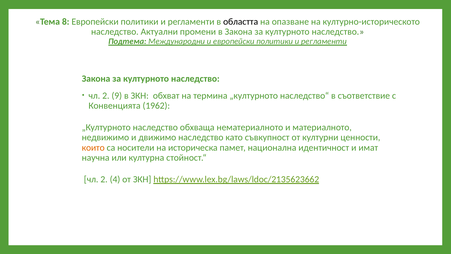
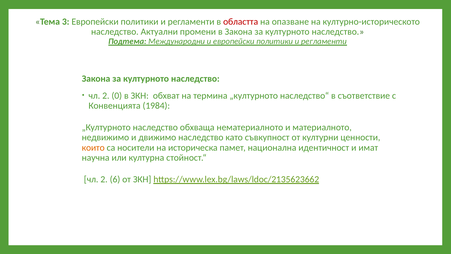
8: 8 -> 3 (66, 22)
областта colour: black -> red (241, 22)
9: 9 -> 0 (117, 95)
1962: 1962 -> 1984 (156, 106)
4: 4 -> 6 (115, 179)
